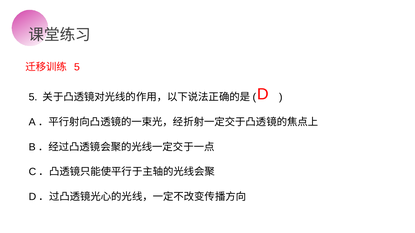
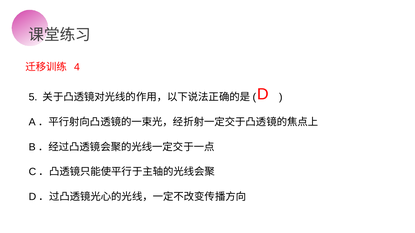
5: 5 -> 4 (77, 67)
